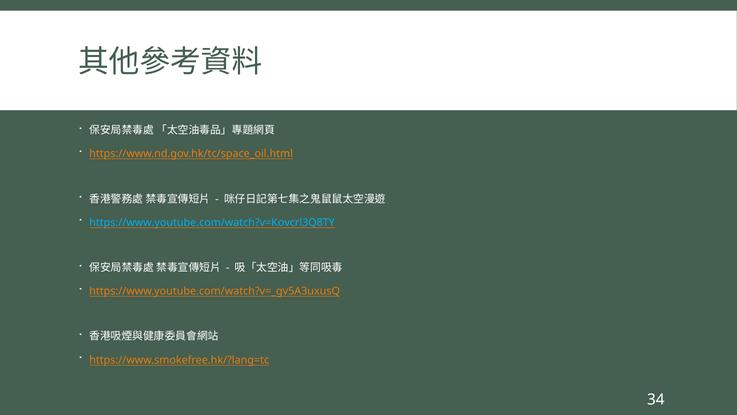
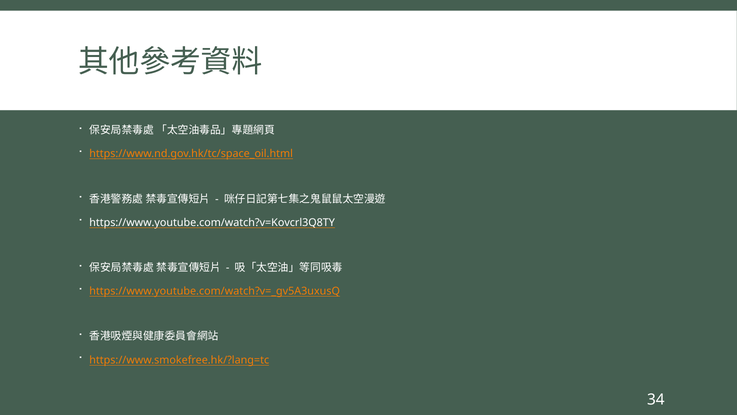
https://www.youtube.com/watch?v=Kovcrl3Q8TY colour: light blue -> white (212, 222)
